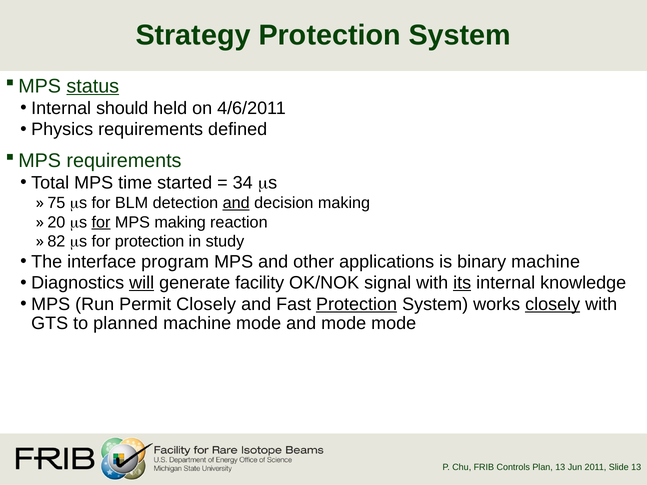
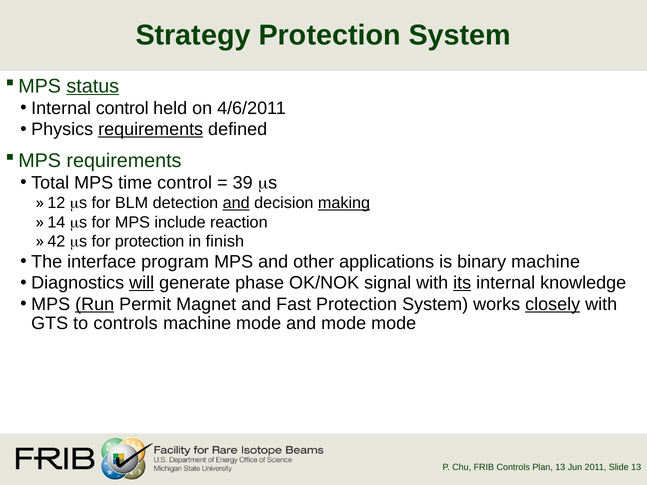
Internal should: should -> control (122, 108)
requirements underline: none -> present (151, 129)
time started: started -> control (185, 183)
34: 34 -> 39 (243, 183)
75: 75 -> 12 (56, 203)
making underline: none -> present (344, 203)
20: 20 -> 14 (56, 222)
for underline: present -> none (101, 222)
MPS making: making -> include (180, 222)
82: 82 -> 42 (56, 242)
study: study -> finish (225, 242)
facility: facility -> phase (260, 283)
Run underline: none -> present (95, 304)
Permit Closely: Closely -> Magnet (206, 304)
Protection underline: present -> none (357, 304)
to planned: planned -> controls (126, 324)
